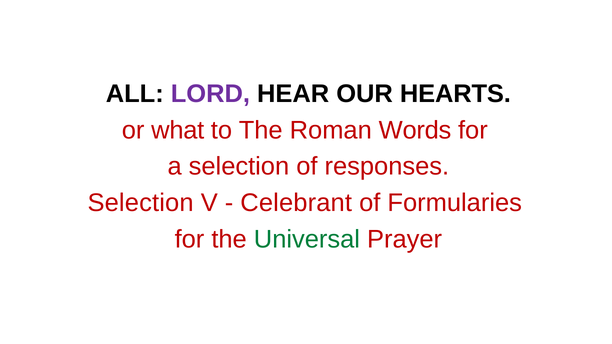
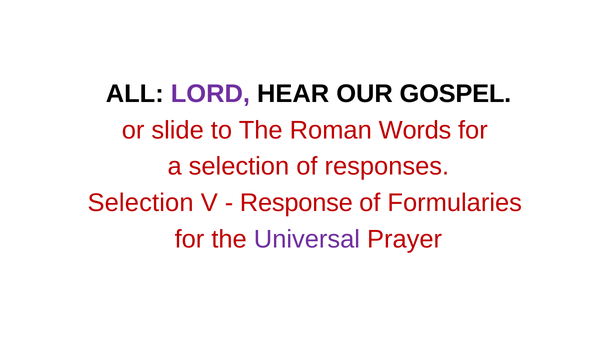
HEARTS: HEARTS -> GOSPEL (455, 94)
what: what -> slide (178, 130)
Celebrant: Celebrant -> Response (296, 203)
Universal colour: green -> purple (307, 239)
